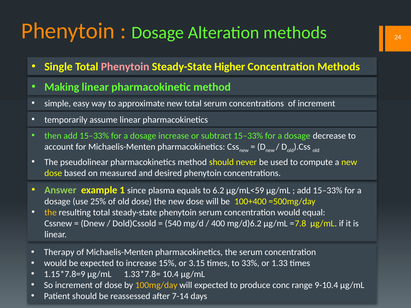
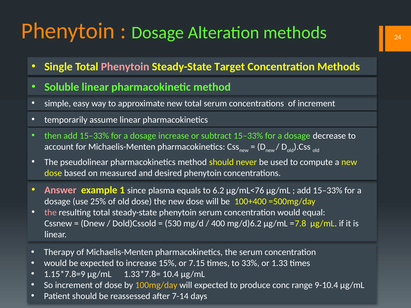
Higher: Higher -> Target (230, 67)
Making: Making -> Soluble (62, 87)
Answer colour: light green -> pink (60, 190)
μg/mL<59: μg/mL<59 -> μg/mL<76 (245, 191)
the colour: yellow -> pink (51, 213)
540: 540 -> 530 (173, 224)
3.15: 3.15 -> 7.15 (197, 263)
